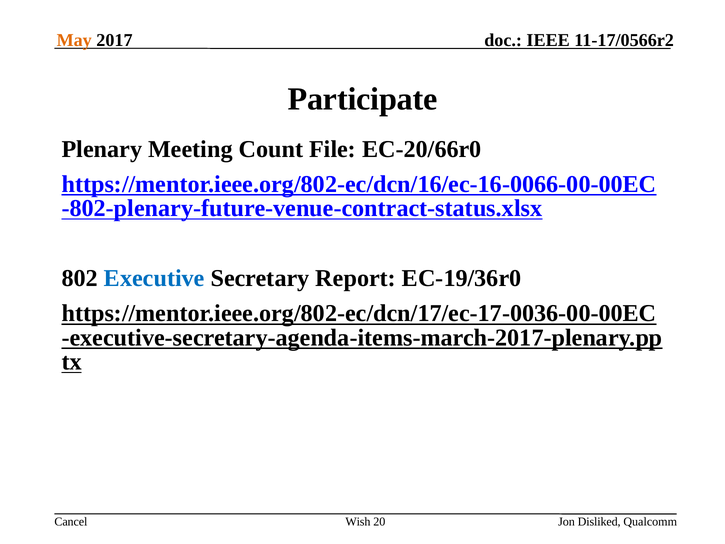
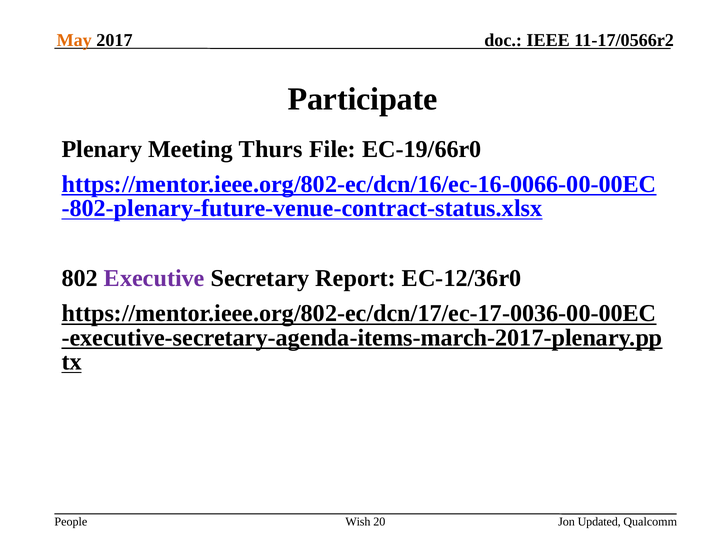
Count: Count -> Thurs (271, 149)
EC-20/66r0: EC-20/66r0 -> EC-19/66r0 (422, 149)
Executive colour: blue -> purple (154, 278)
EC-19/36r0: EC-19/36r0 -> EC-12/36r0 (462, 278)
Cancel: Cancel -> People (71, 521)
Disliked: Disliked -> Updated (599, 521)
